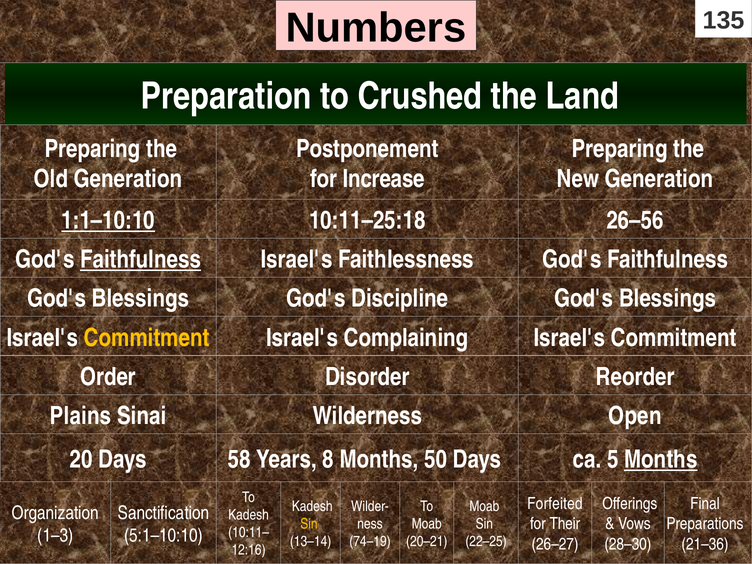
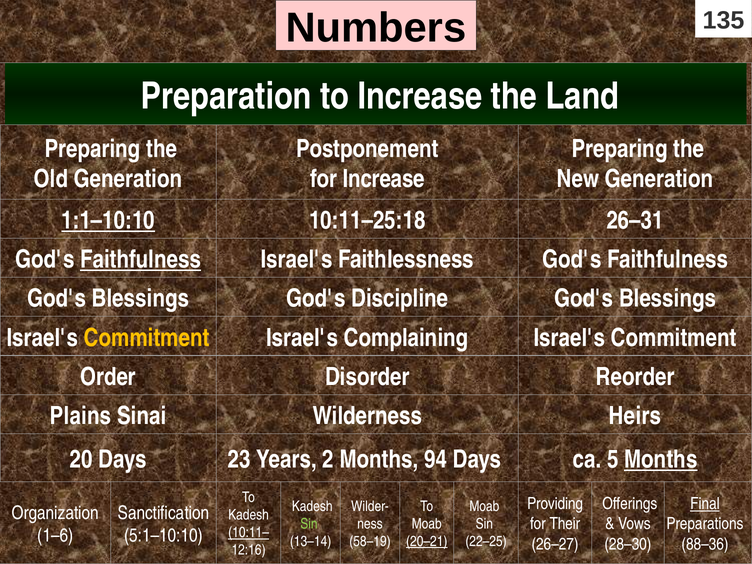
to Crushed: Crushed -> Increase (420, 96)
26–56: 26–56 -> 26–31 (635, 221)
Open: Open -> Heirs (635, 416)
58: 58 -> 23 (239, 459)
8: 8 -> 2 (328, 459)
50: 50 -> 94 (436, 459)
Forfeited: Forfeited -> Providing (555, 504)
Final underline: none -> present (705, 504)
Sin colour: yellow -> light green (309, 524)
10:11– underline: none -> present (249, 533)
1–3: 1–3 -> 1–6 (55, 535)
74–19: 74–19 -> 58–19 (370, 541)
20–21 underline: none -> present (427, 541)
21–36: 21–36 -> 88–36 (705, 544)
